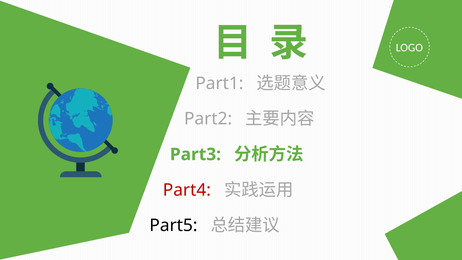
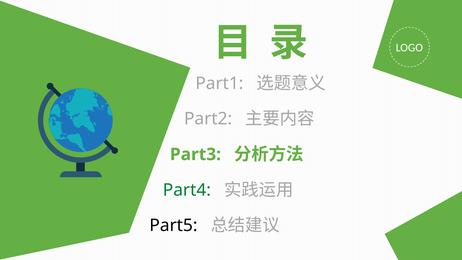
Part4 colour: red -> green (187, 190)
